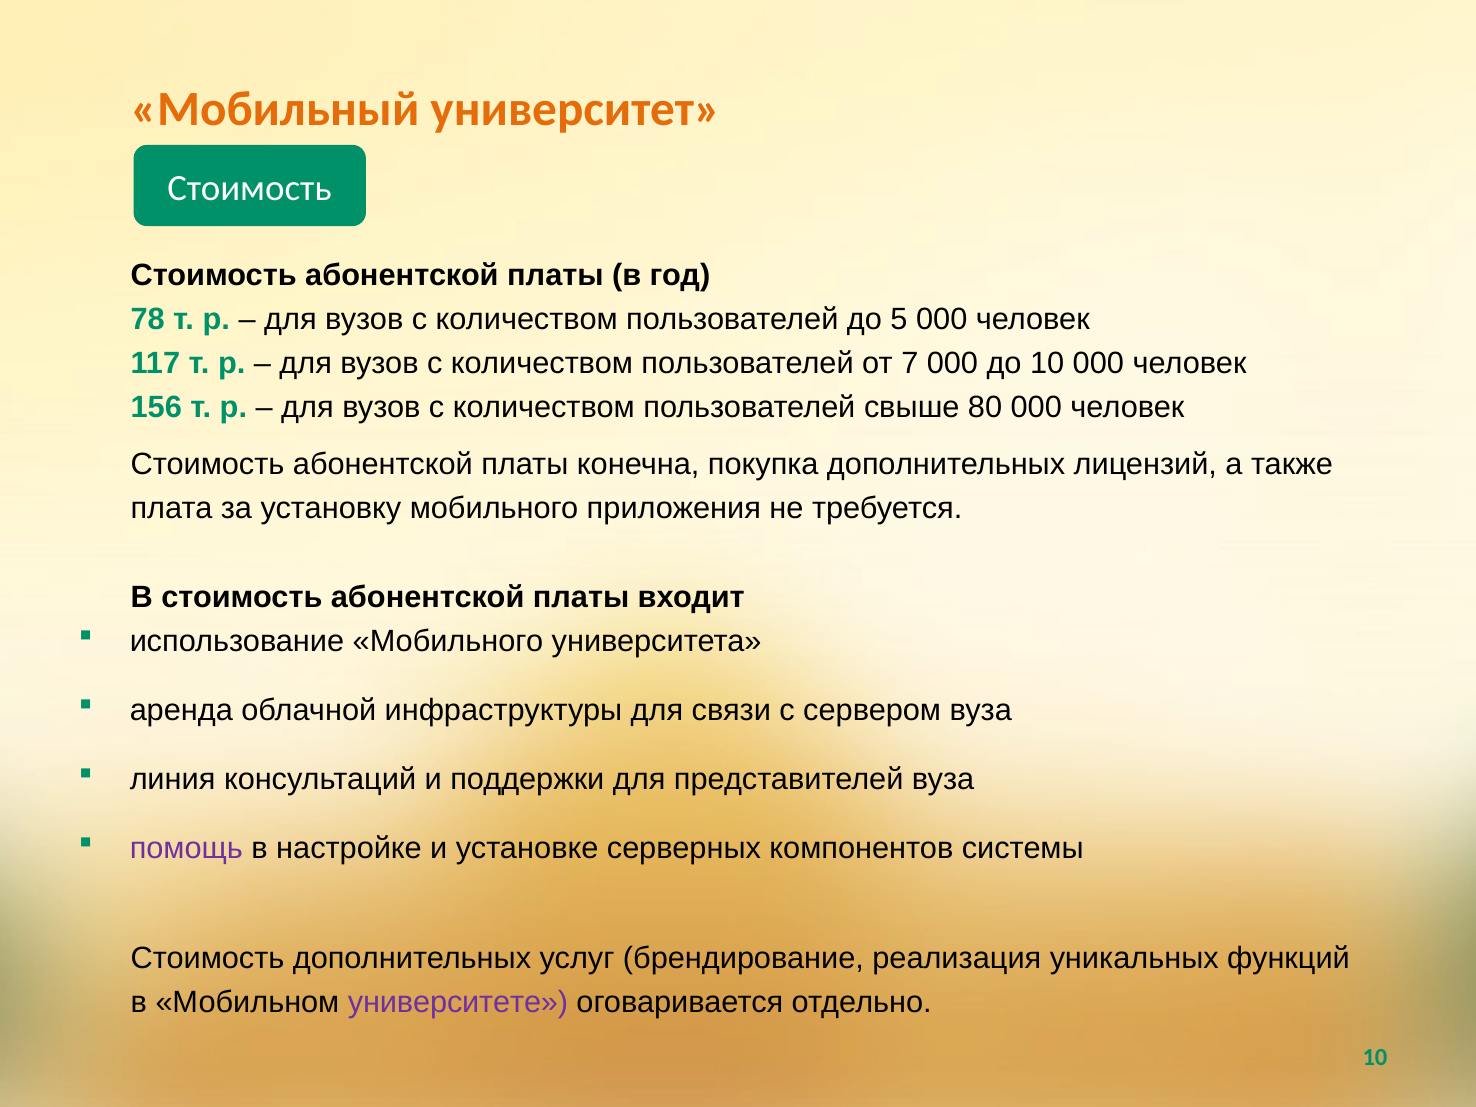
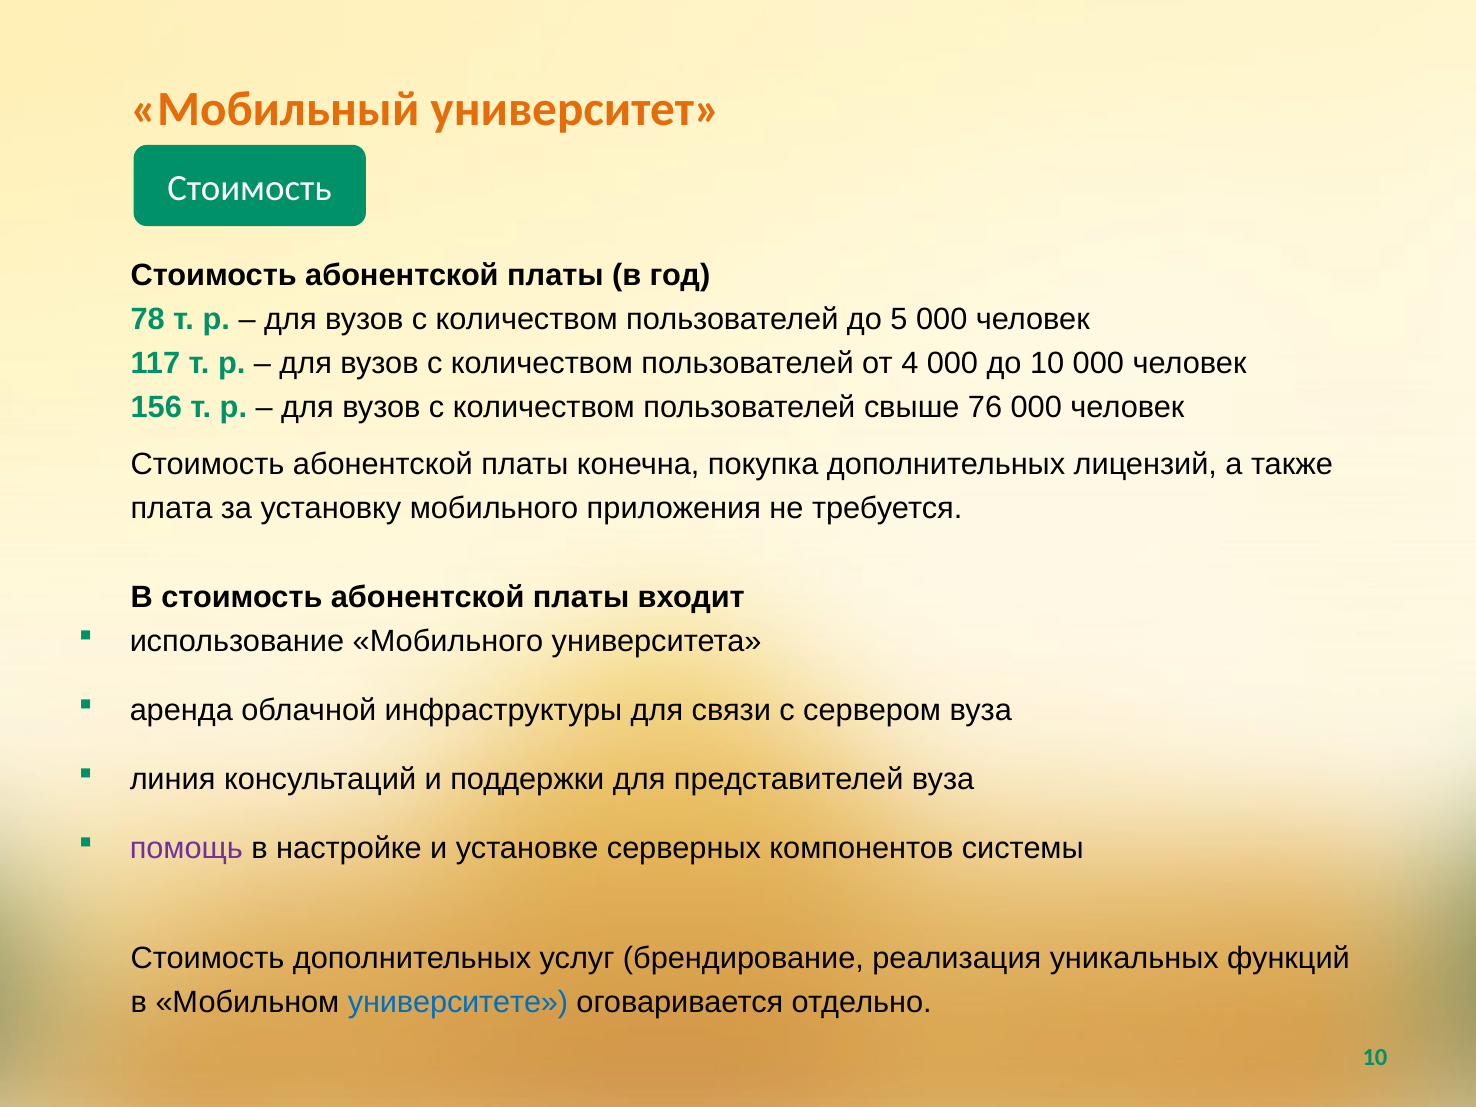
7: 7 -> 4 (910, 363)
80: 80 -> 76 (985, 408)
университете colour: purple -> blue (458, 1002)
